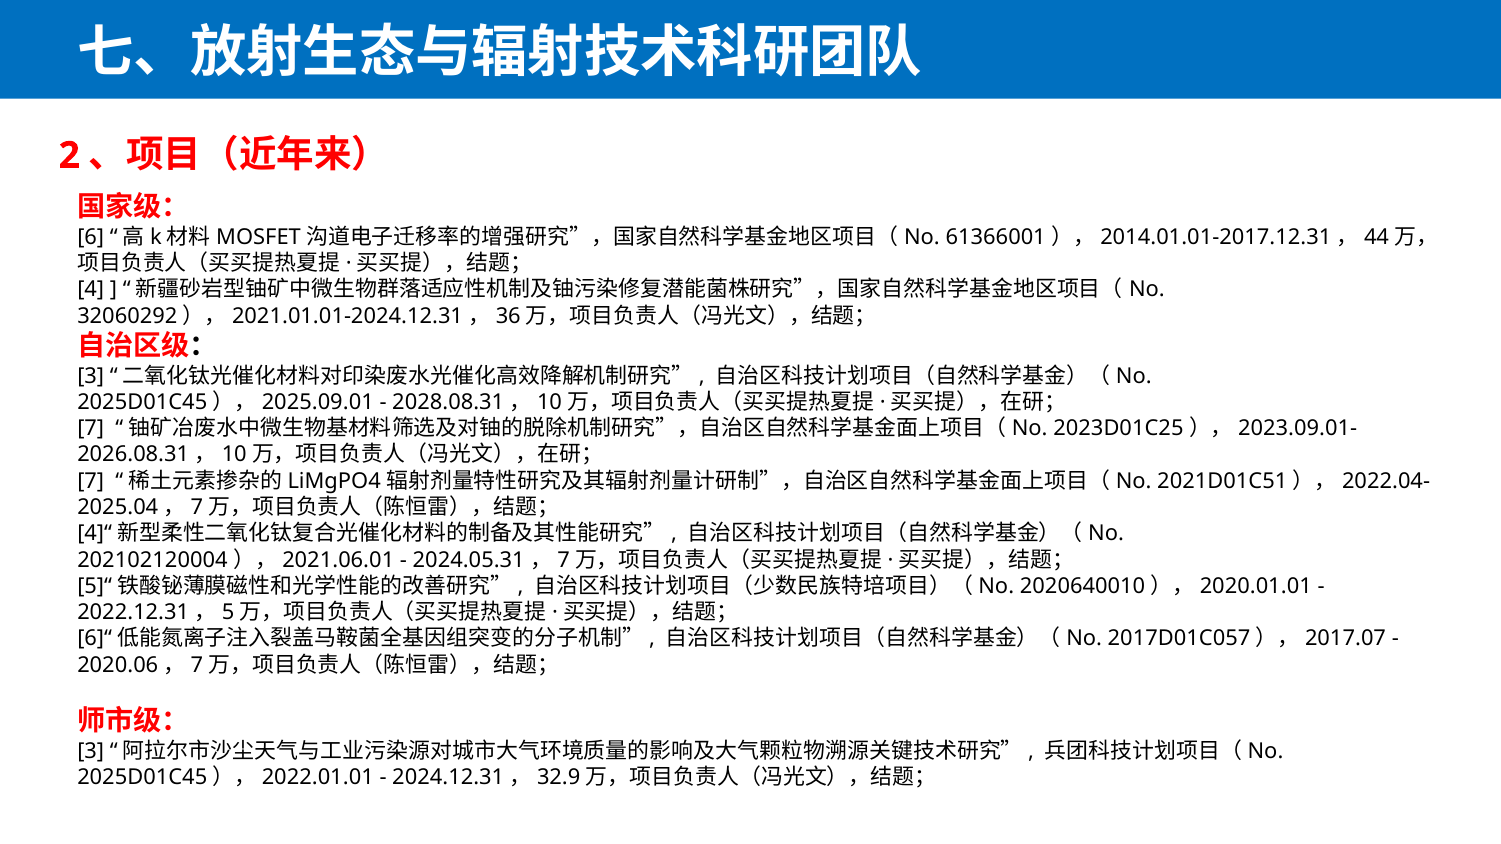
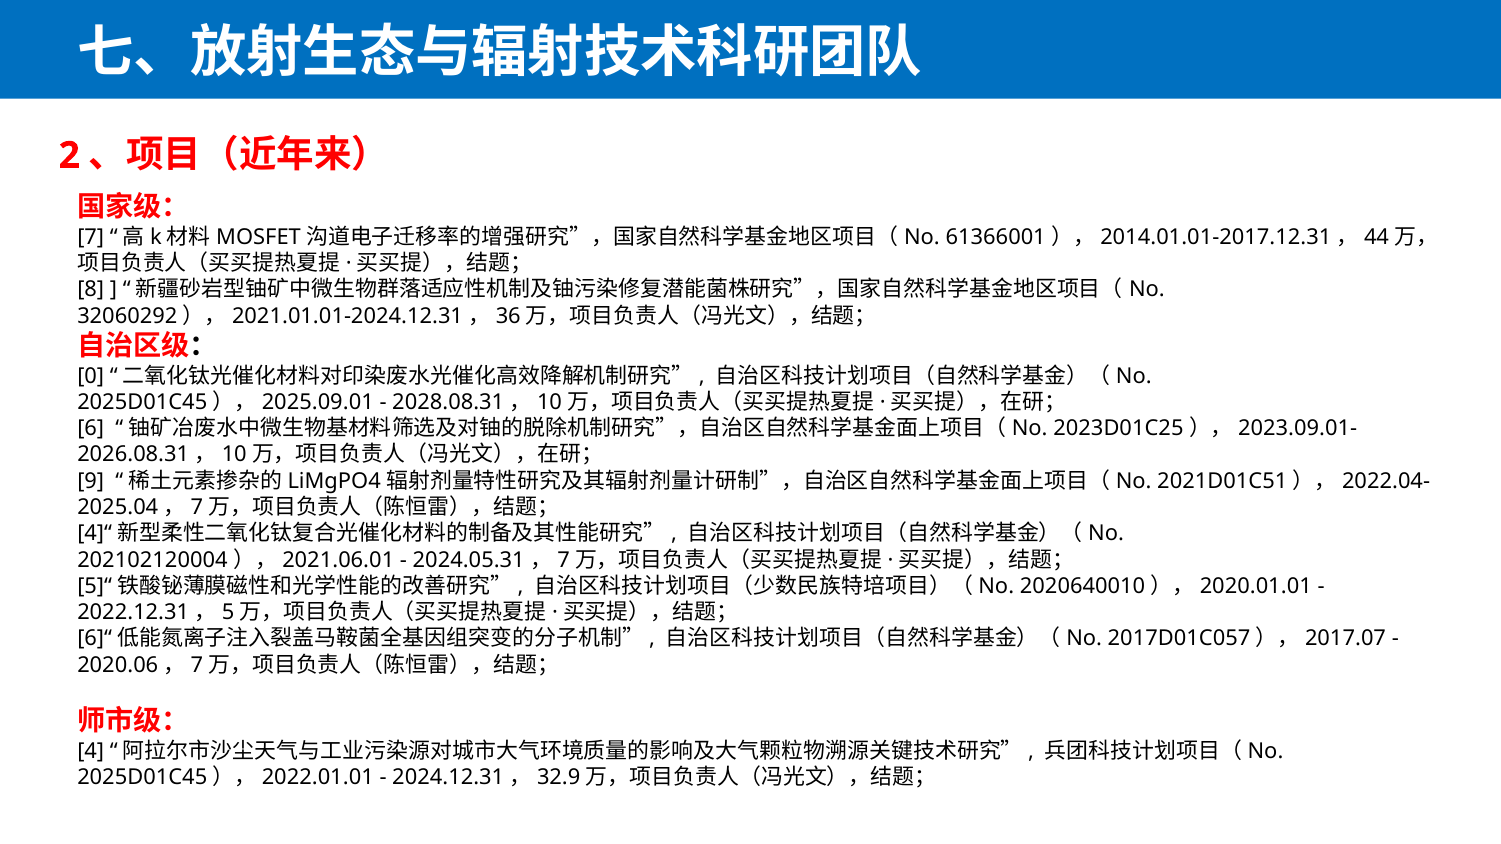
6: 6 -> 7 (91, 237)
4: 4 -> 8 (91, 290)
3: 3 -> 0 (91, 376)
7: 7 -> 6 (91, 429)
7: 7 -> 9 (91, 481)
3: 3 -> 4 (91, 751)
